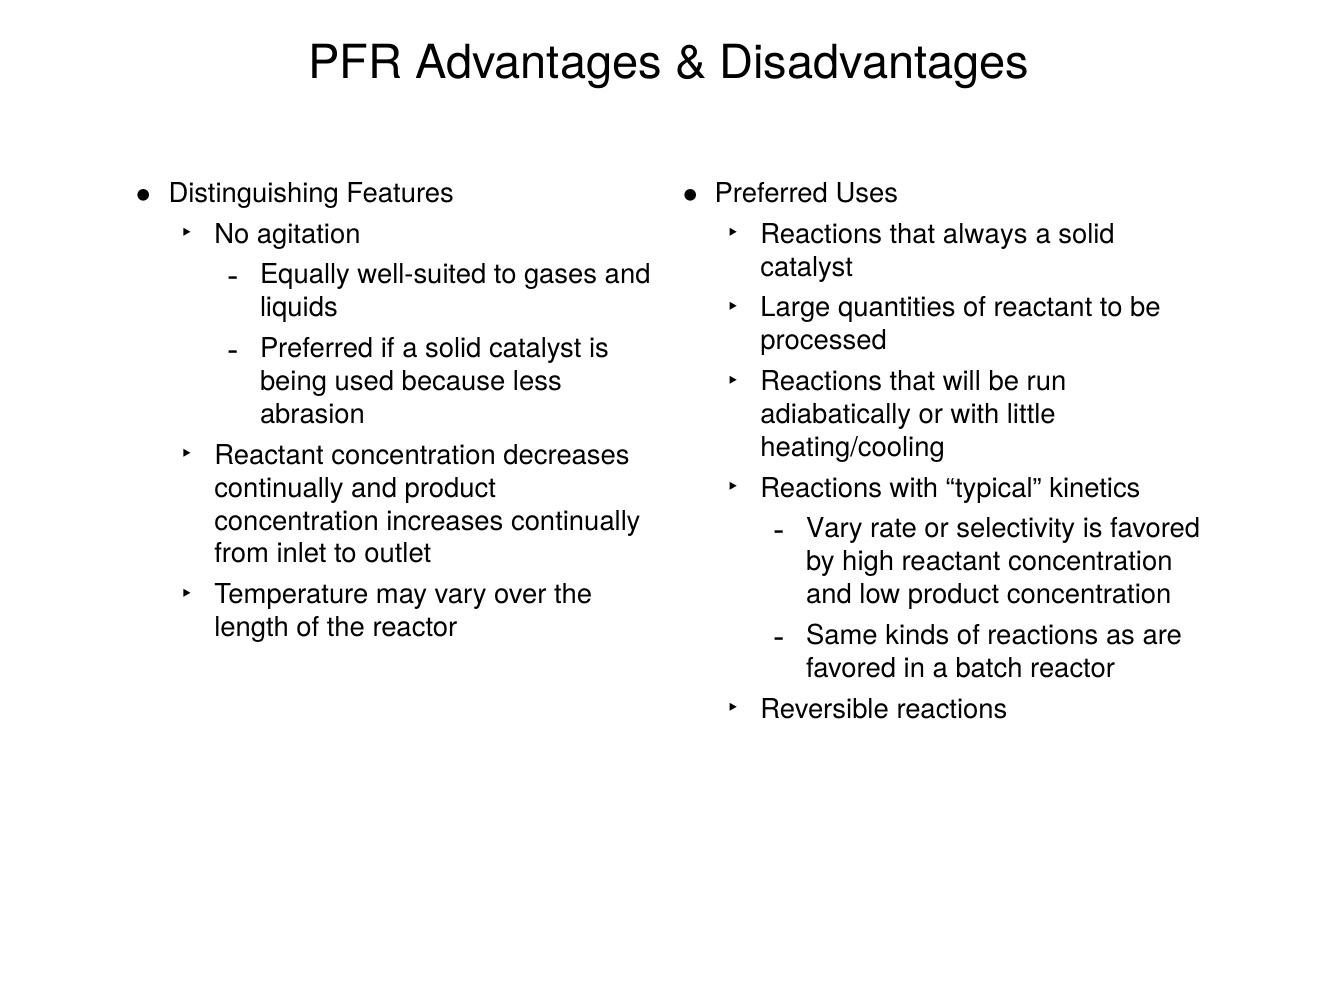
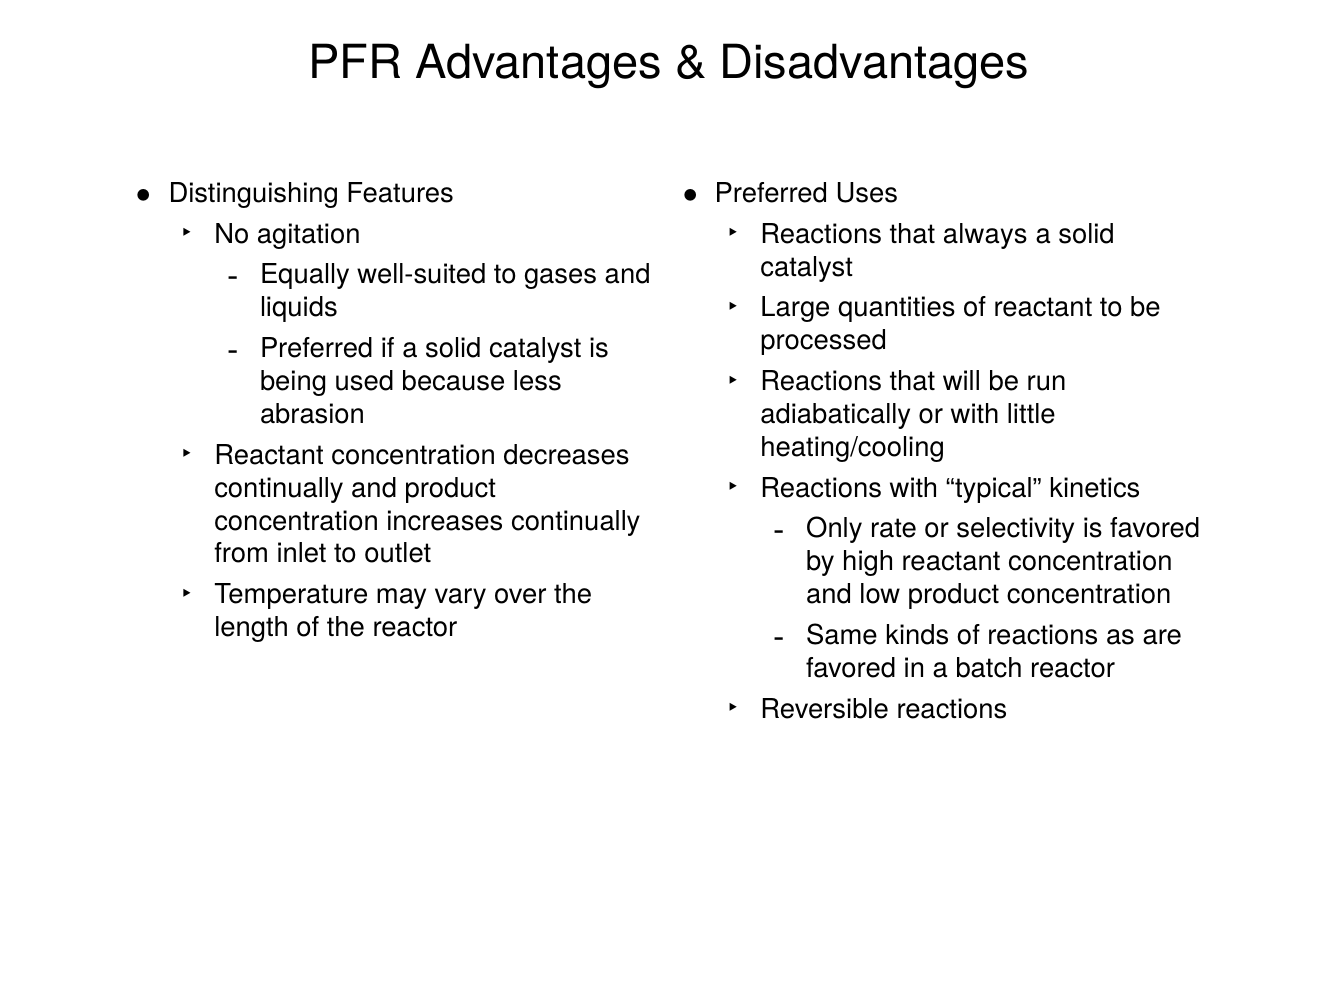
Vary: Vary -> Only (834, 529)
